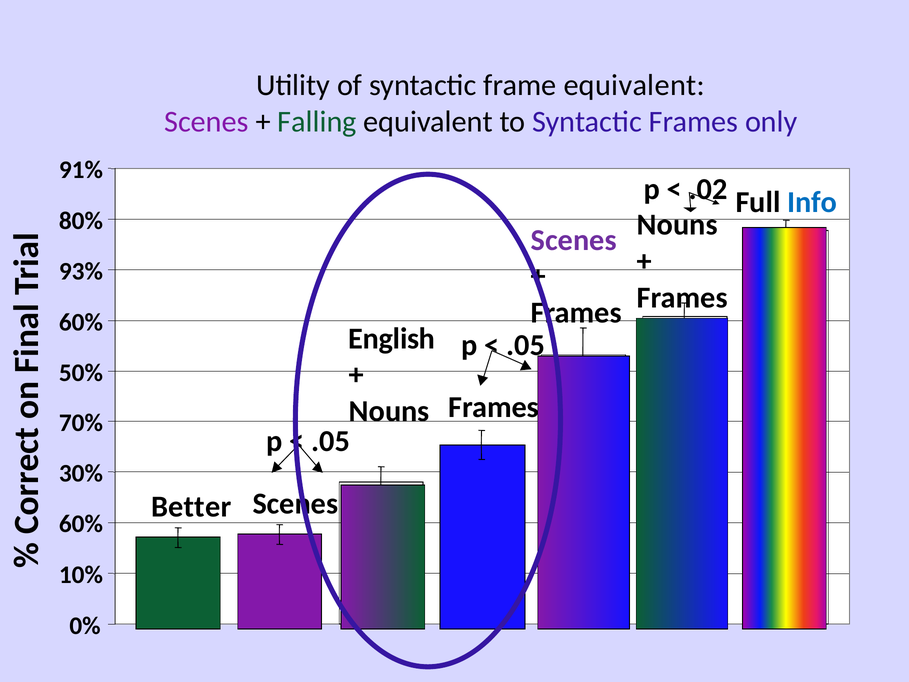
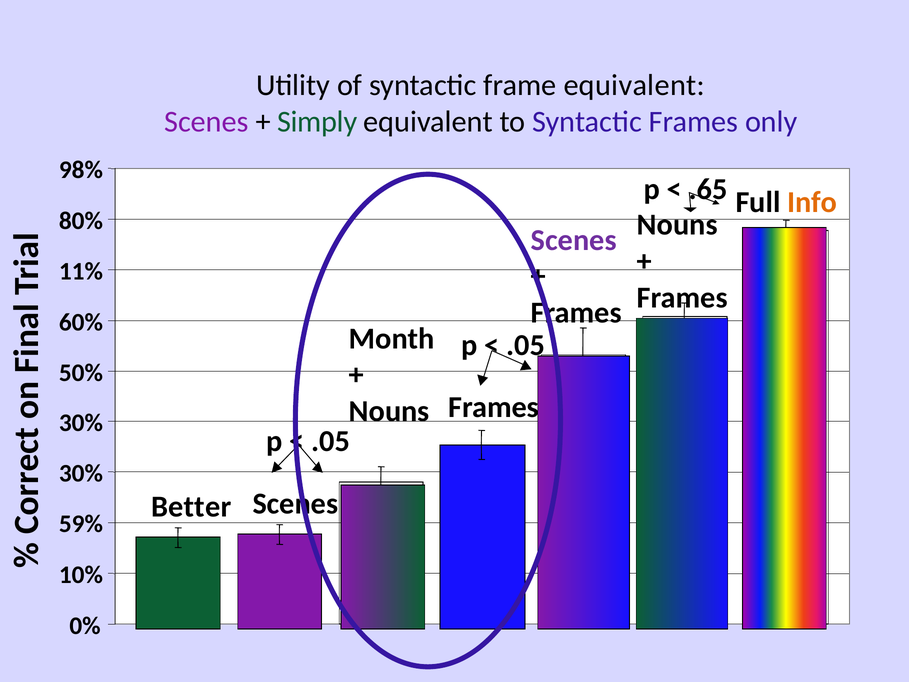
Falling: Falling -> Simply (317, 122)
91%: 91% -> 98% (81, 170)
.02: .02 -> .65 (708, 189)
Info colour: blue -> orange (812, 202)
93%: 93% -> 11% (81, 271)
English: English -> Month (392, 338)
70%: 70% -> 30% (81, 423)
60%: 60% -> 59% (81, 524)
